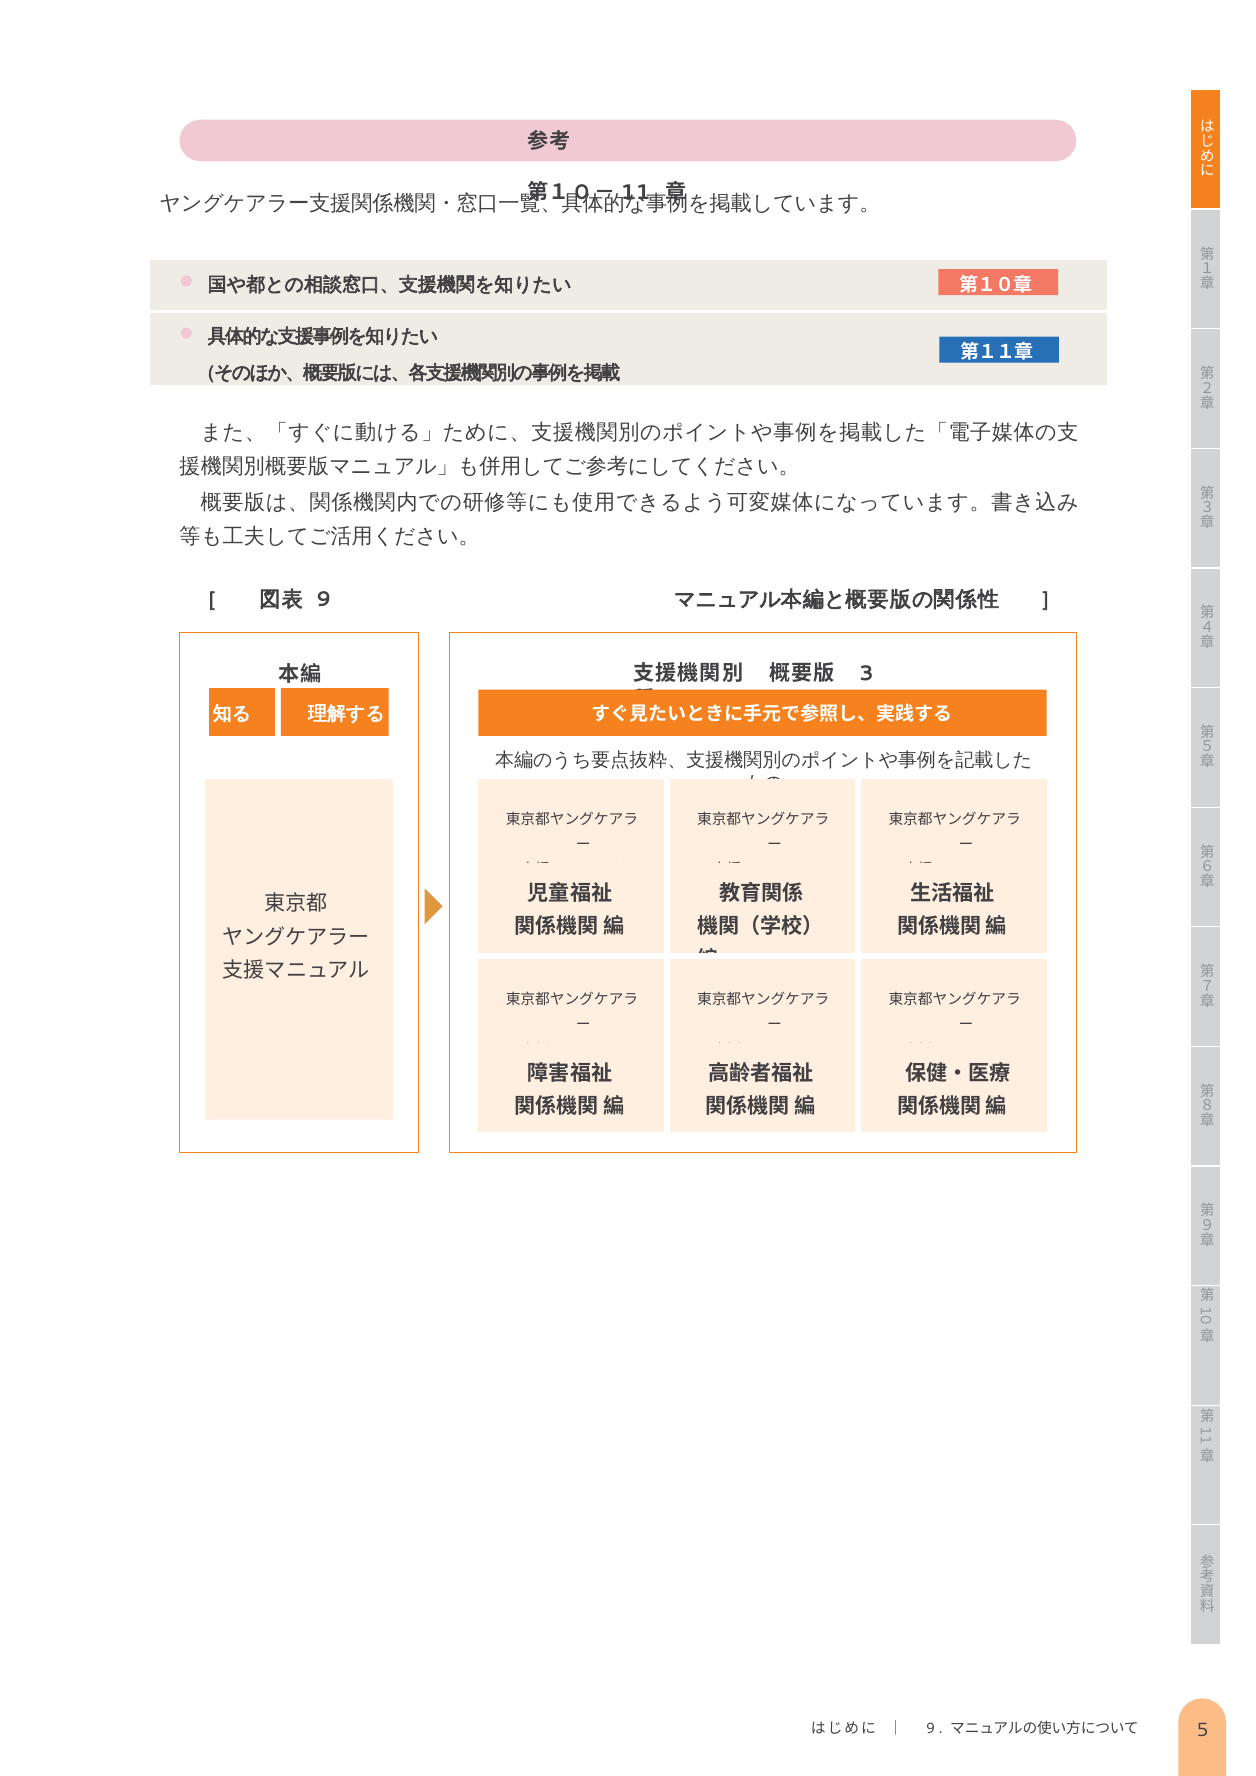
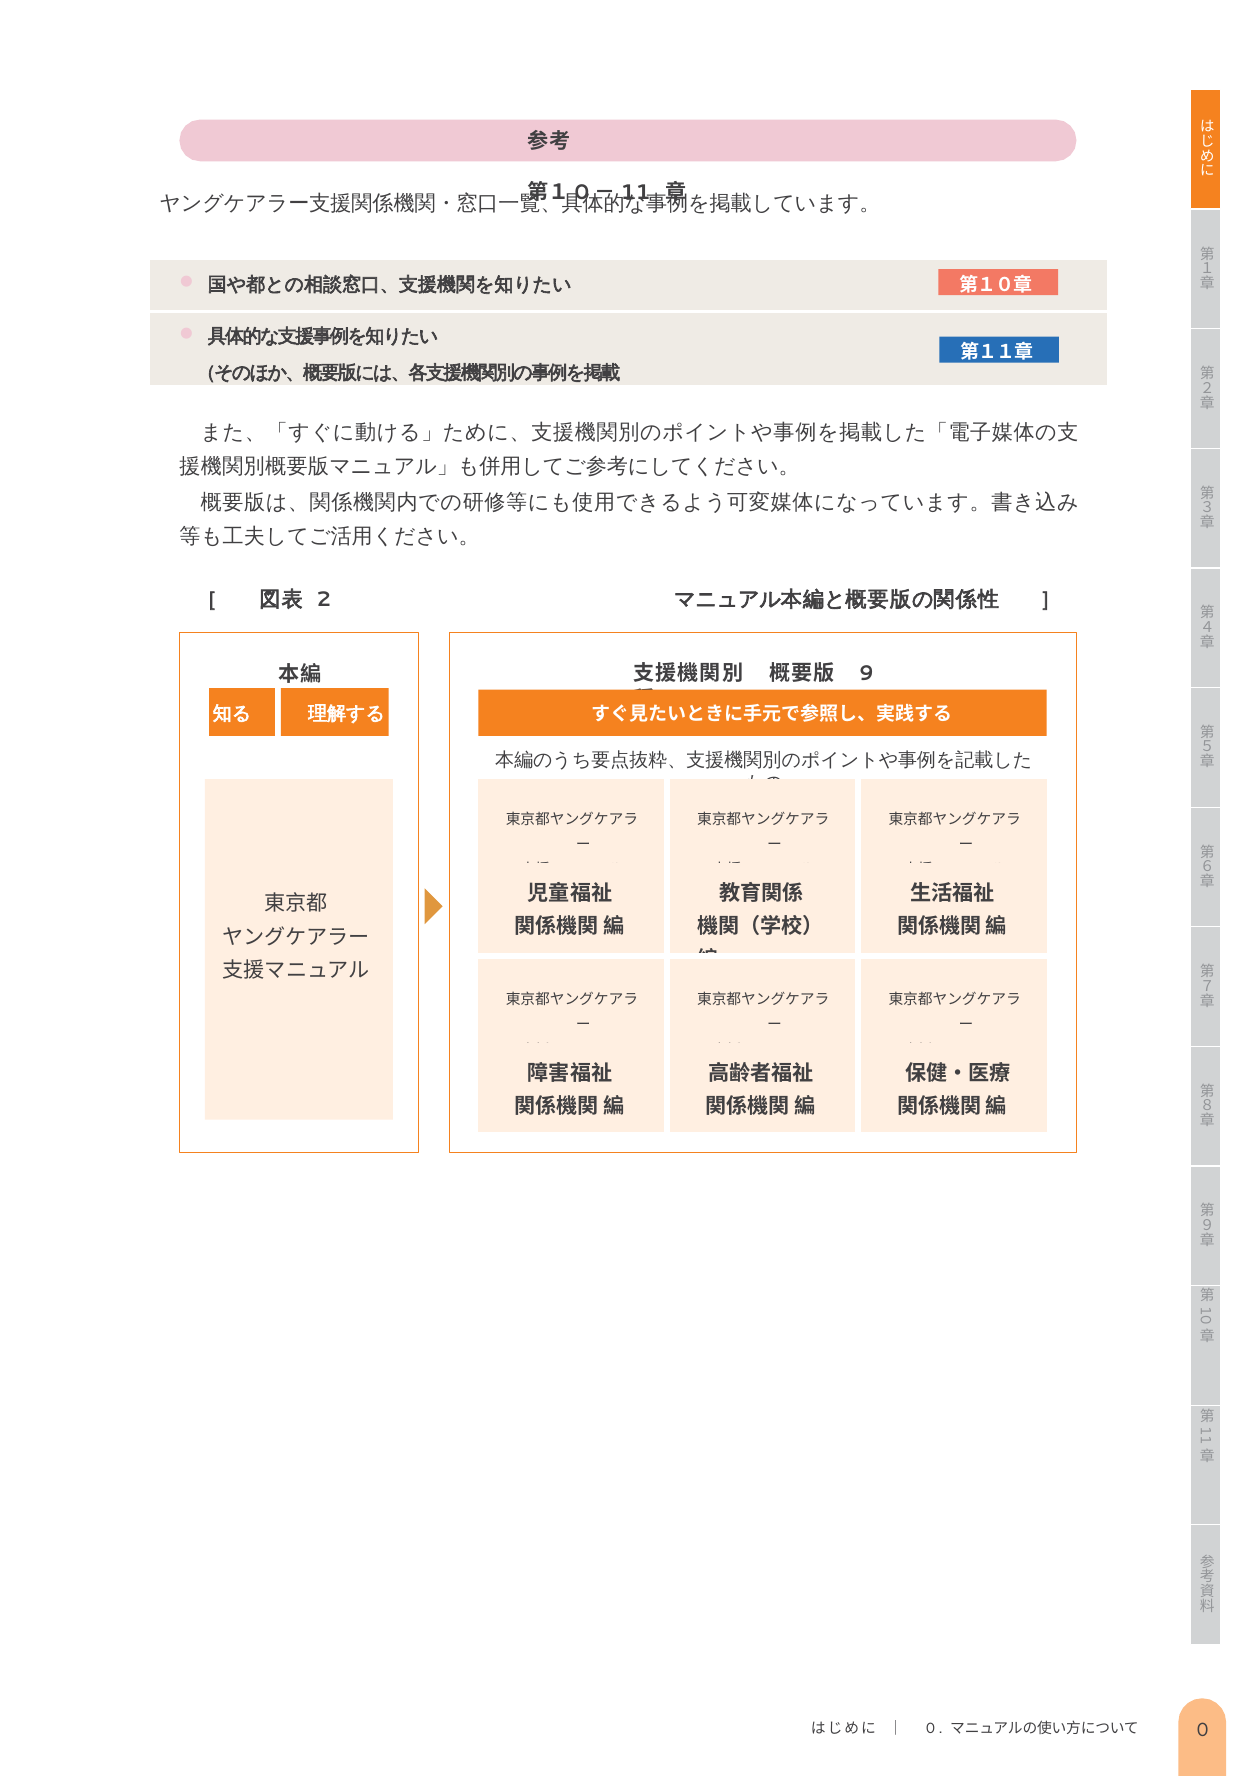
9: 9 -> 2 (324, 599)
3: 3 -> 9 (866, 674)
9: 9 -> 0 (931, 1729)
5: 5 -> 0 (1203, 1730)
